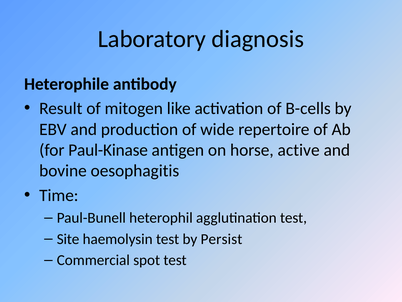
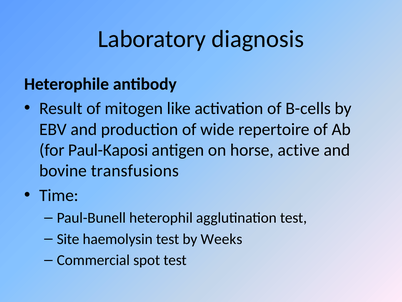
Paul-Kinase: Paul-Kinase -> Paul-Kaposi (108, 150)
oesophagitis: oesophagitis -> transfusions (135, 171)
Persist: Persist -> Weeks (221, 239)
